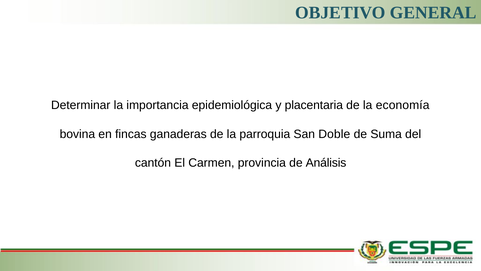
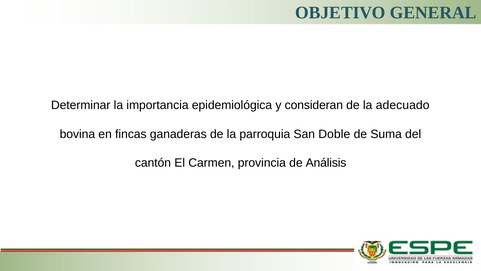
placentaria: placentaria -> consideran (314, 105)
economía: economía -> adecuado (403, 105)
